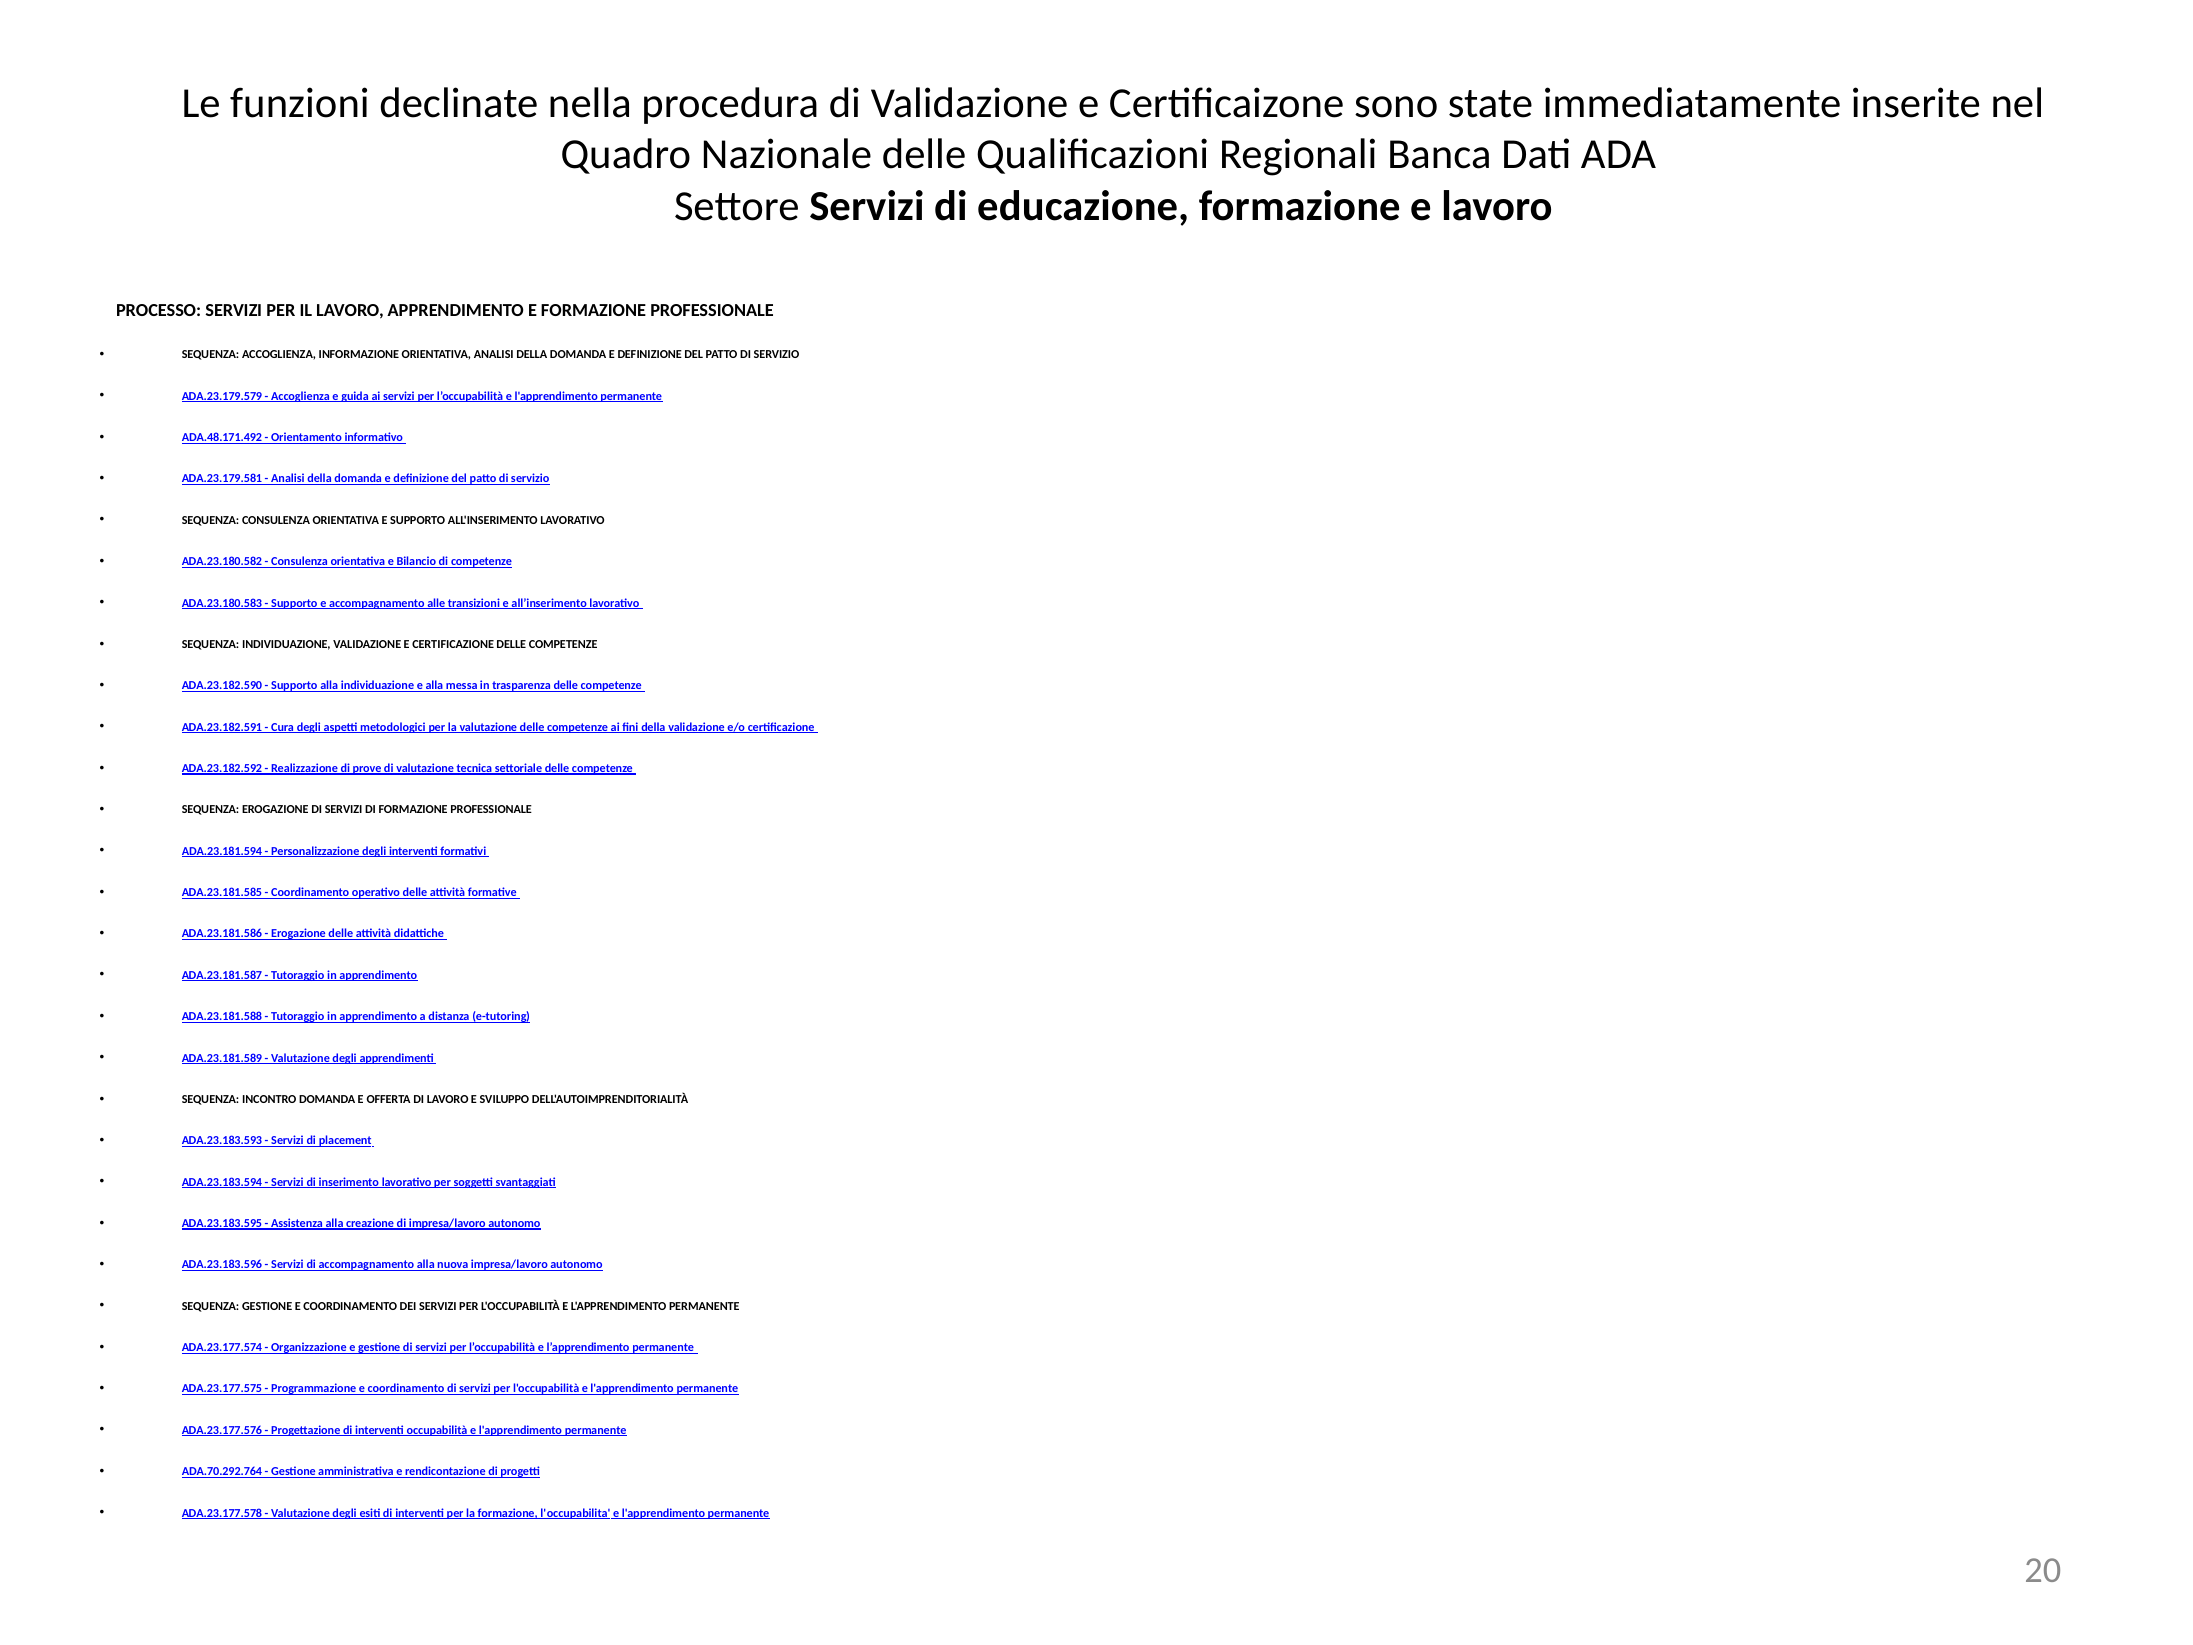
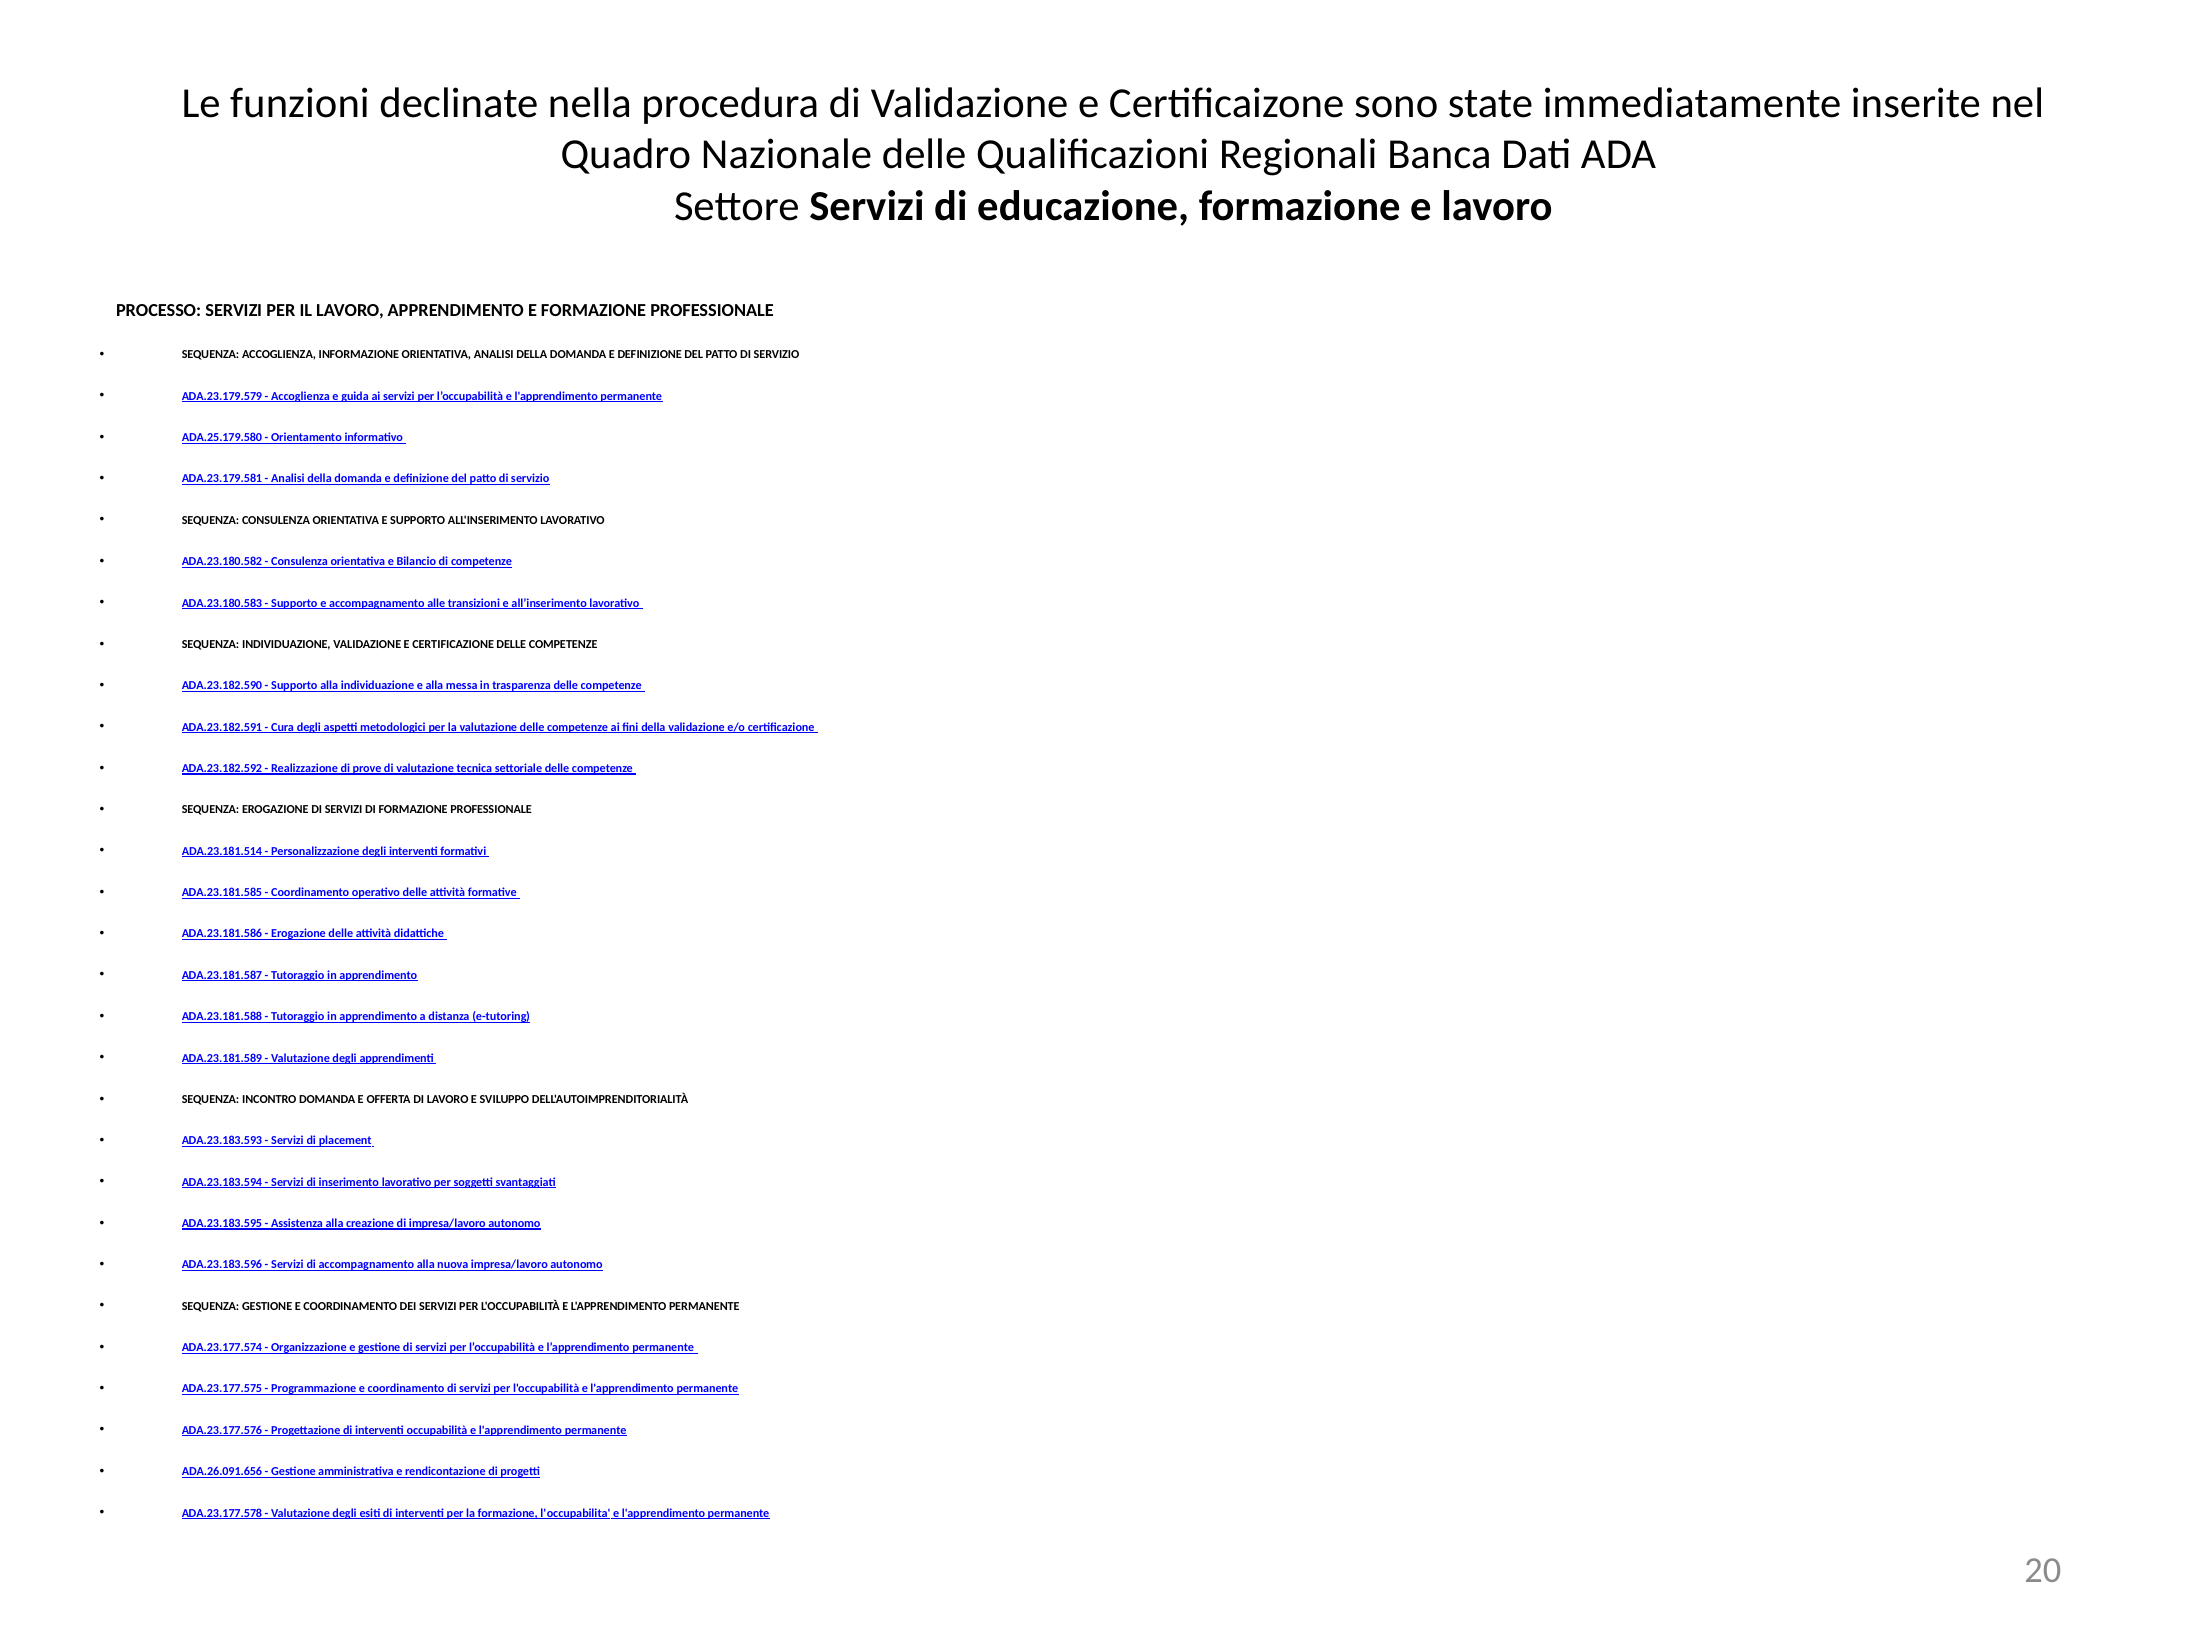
ADA.48.171.492: ADA.48.171.492 -> ADA.25.179.580 (222, 438)
ADA.23.181.594: ADA.23.181.594 -> ADA.23.181.514 (222, 851)
ADA.70.292.764: ADA.70.292.764 -> ADA.26.091.656 (222, 1471)
